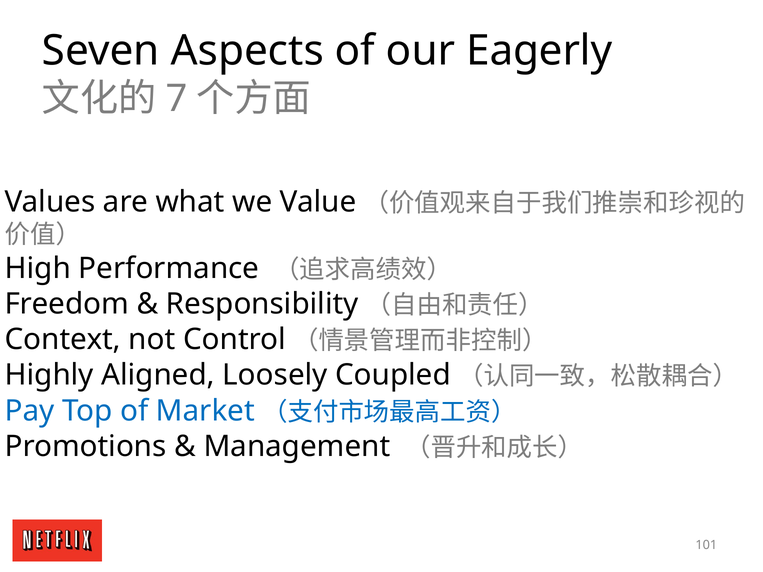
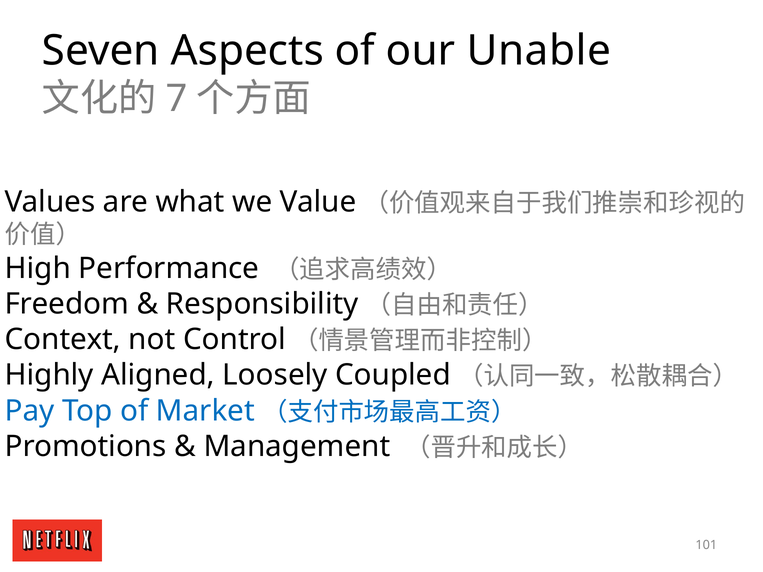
Eagerly: Eagerly -> Unable (539, 51)
